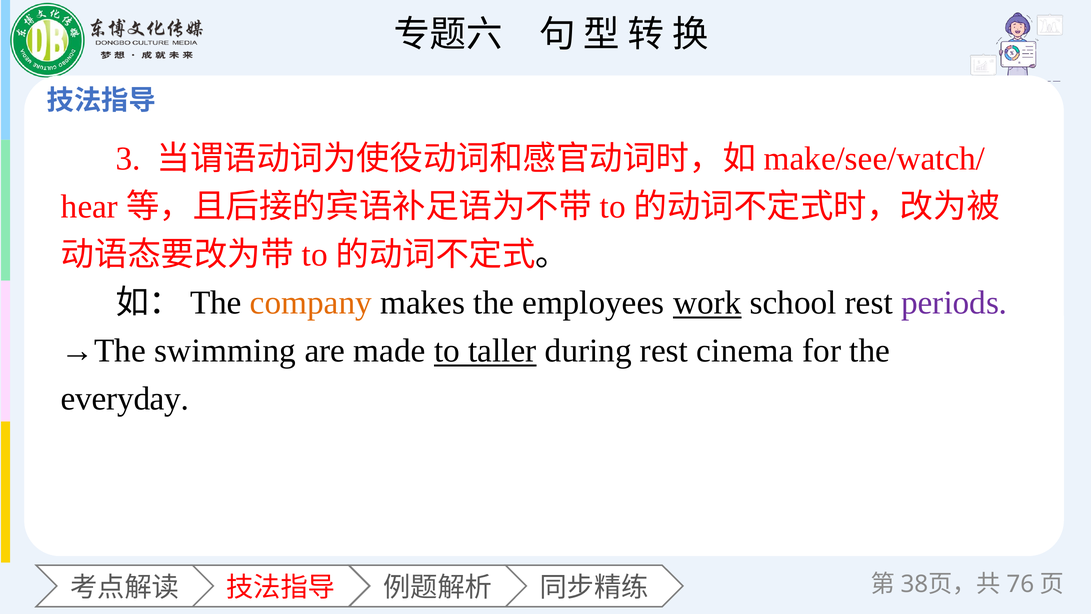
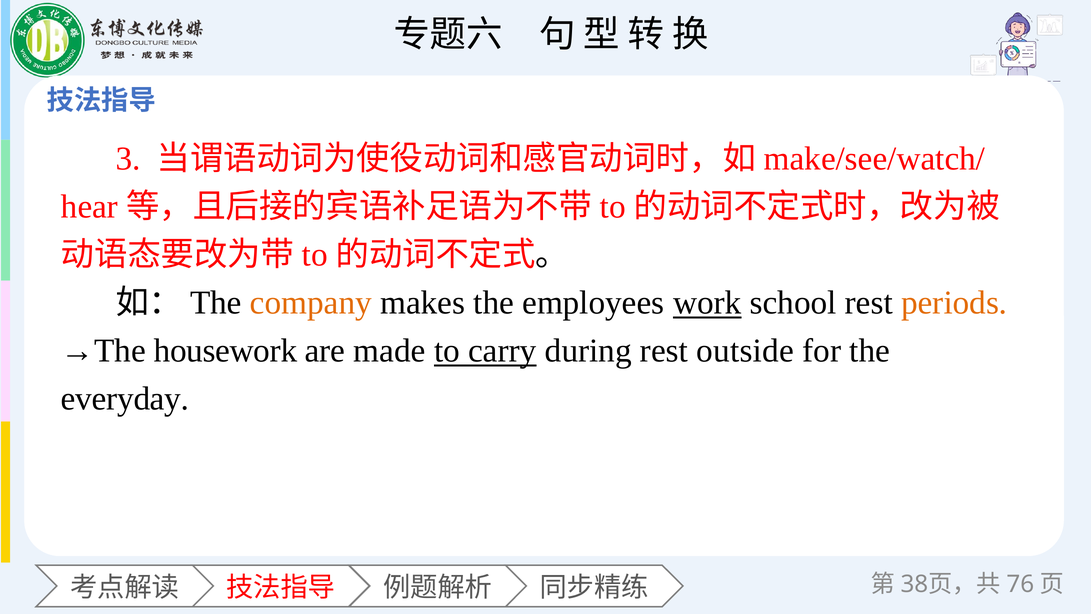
periods colour: purple -> orange (954, 302)
swimming: swimming -> housework (225, 350)
taller: taller -> carry (502, 350)
cinema: cinema -> outside (745, 350)
